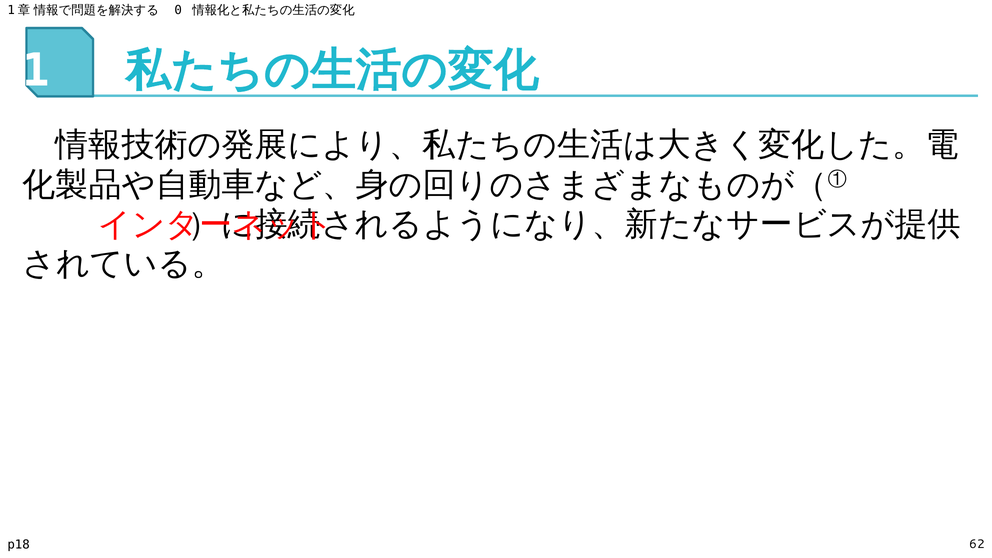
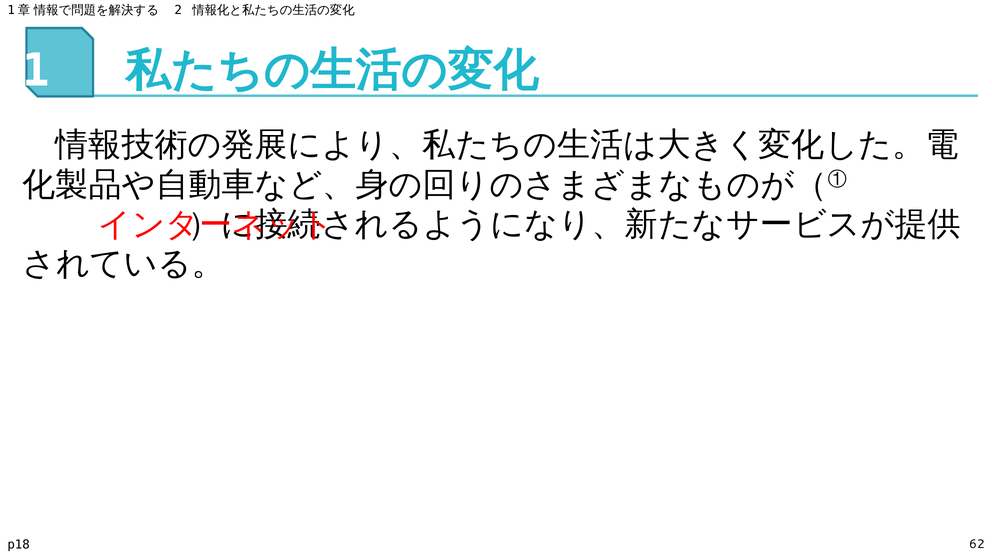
0: 0 -> 2 (178, 10)
